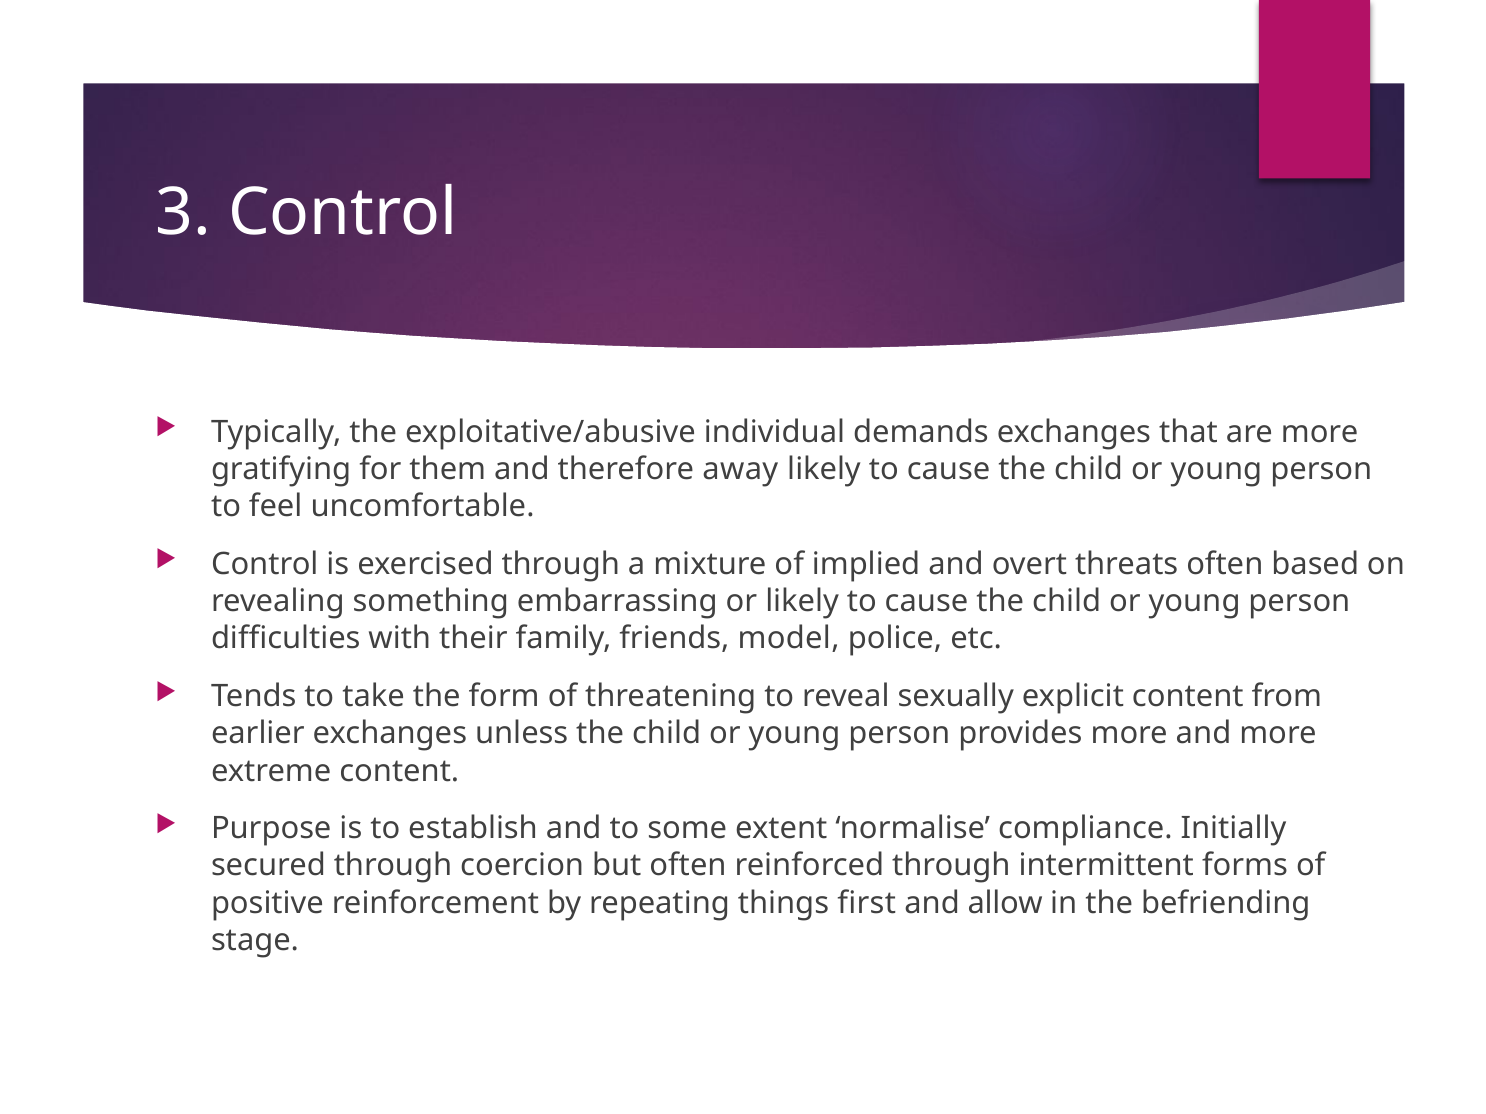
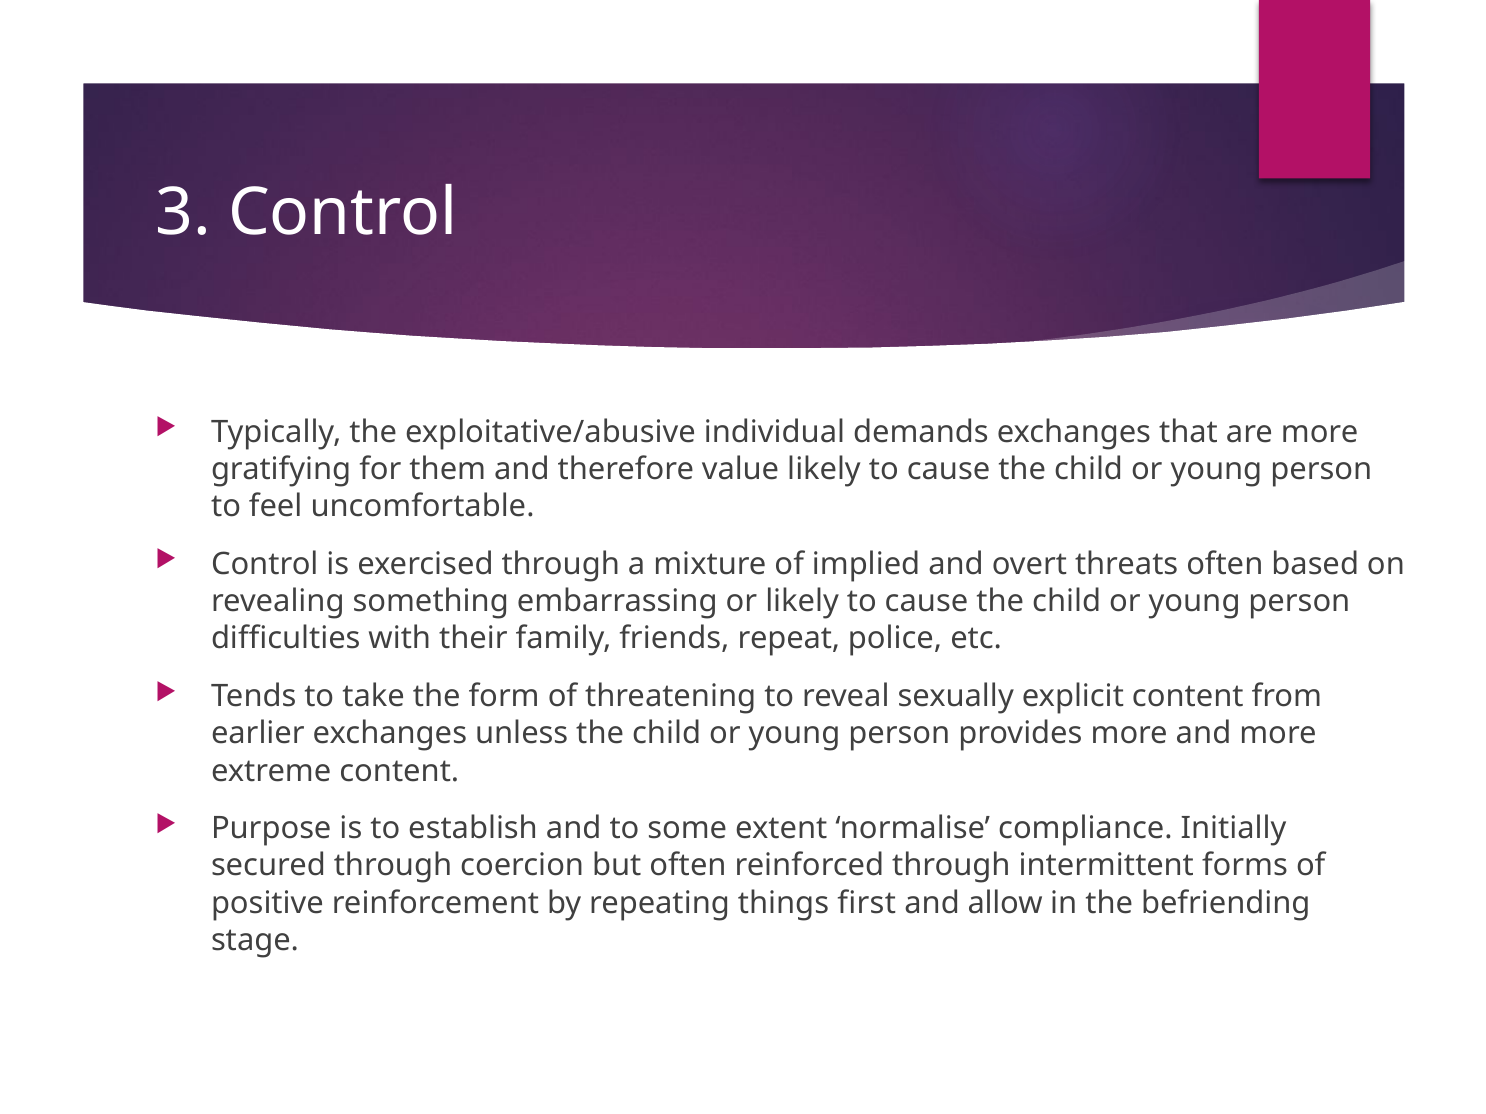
away: away -> value (741, 470)
model: model -> repeat (789, 639)
